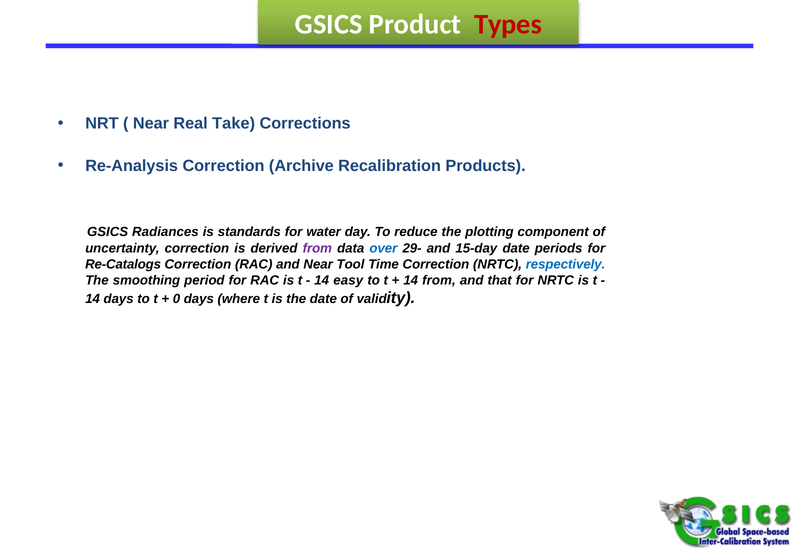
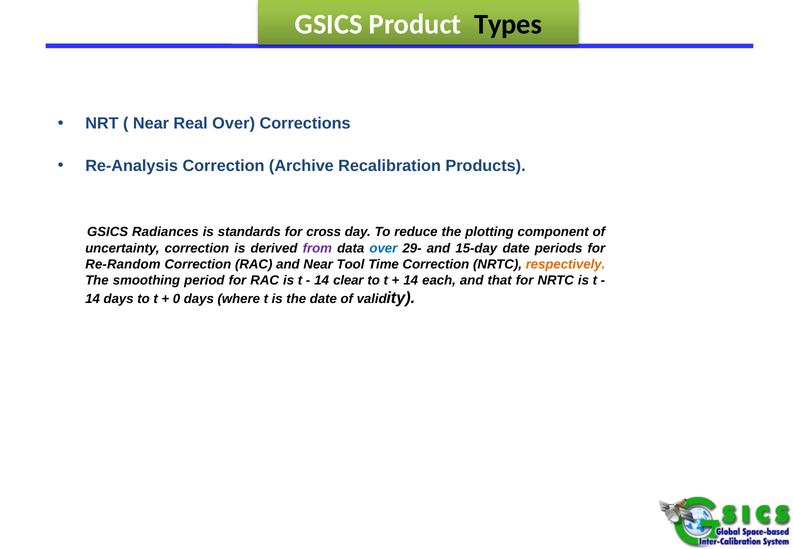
Types colour: red -> black (508, 24)
Real Take: Take -> Over (234, 124)
water: water -> cross (324, 232)
Re-Catalogs: Re-Catalogs -> Re-Random (123, 264)
respectively colour: blue -> orange (566, 264)
easy: easy -> clear (348, 280)
14 from: from -> each (439, 280)
